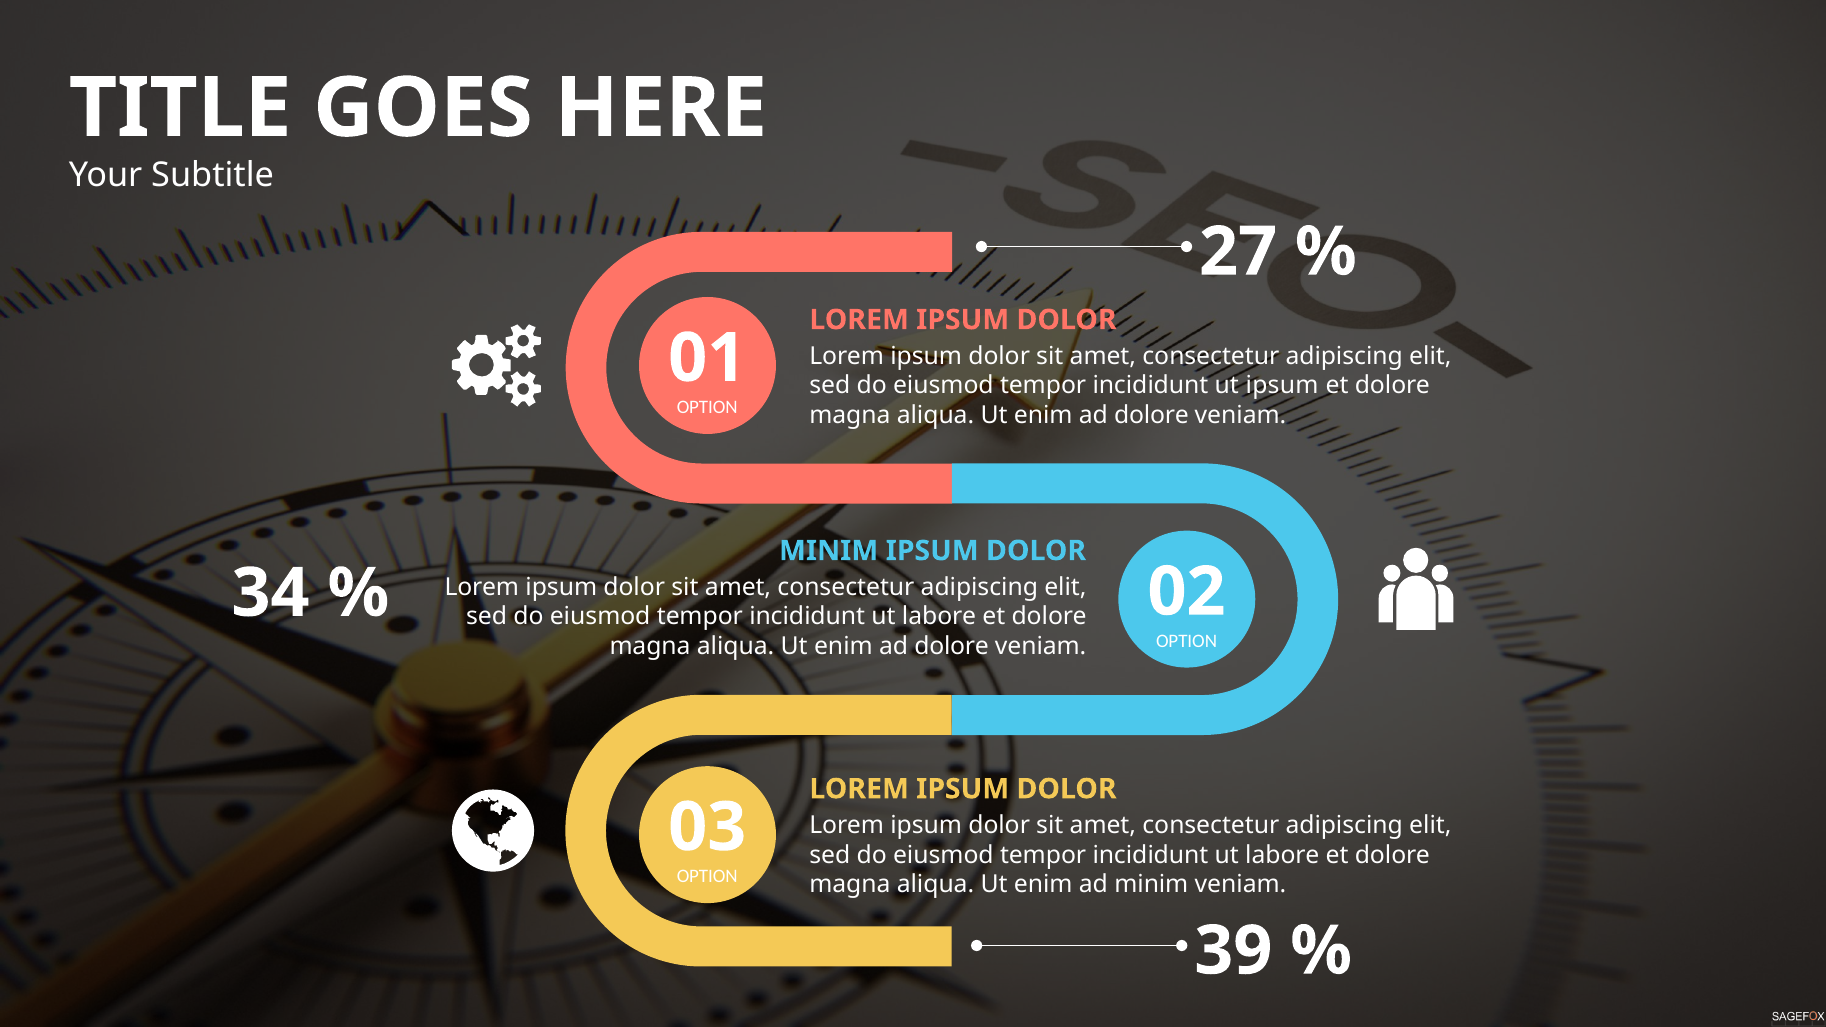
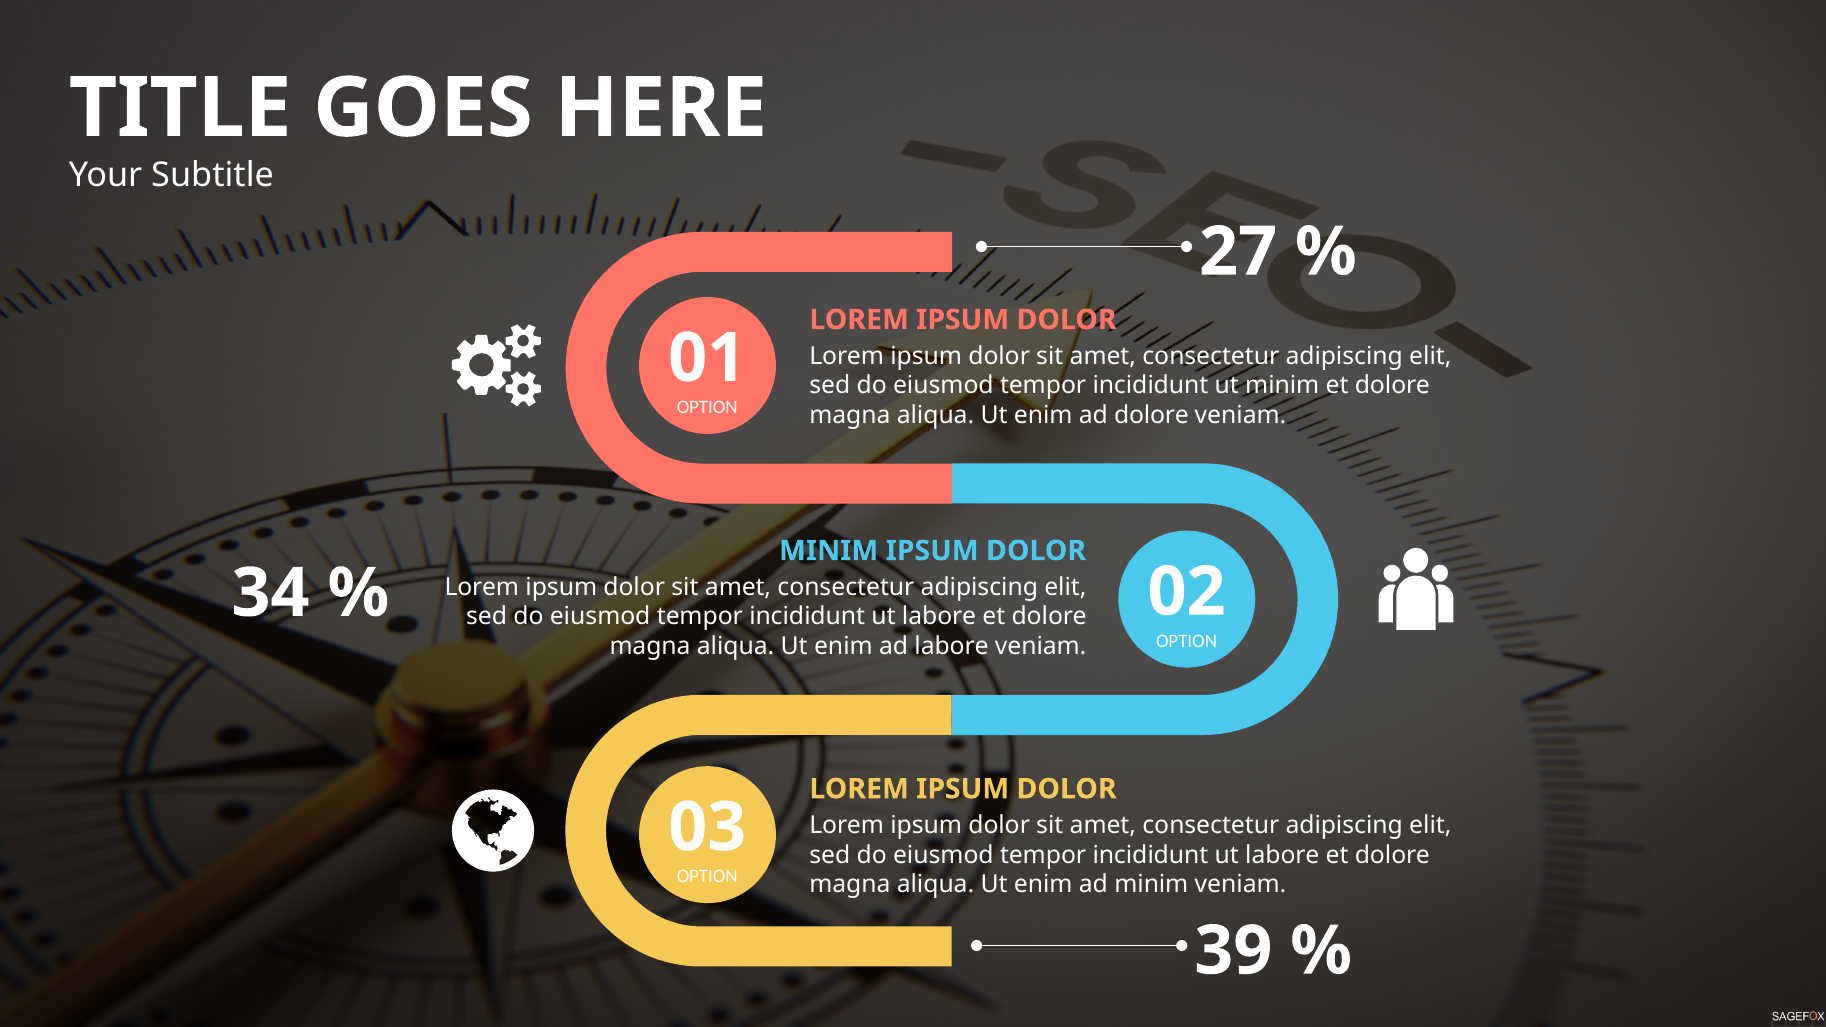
ut ipsum: ipsum -> minim (1282, 386)
dolore: dolore -> labore (952, 647)
